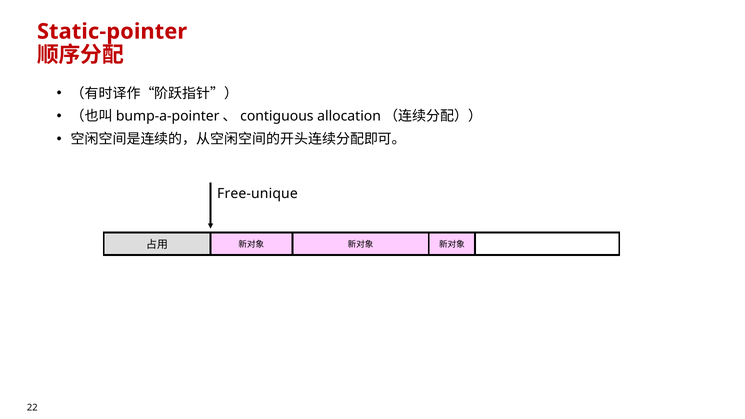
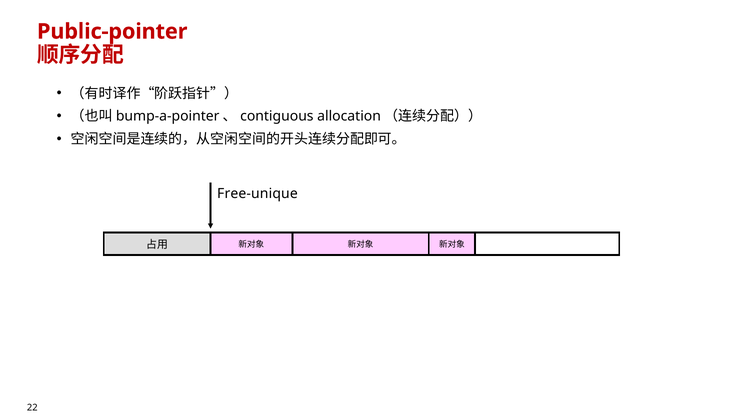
Static-pointer: Static-pointer -> Public-pointer (112, 32)
